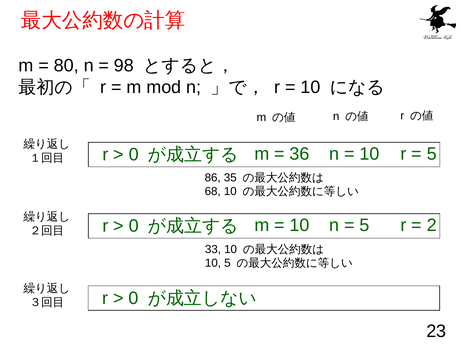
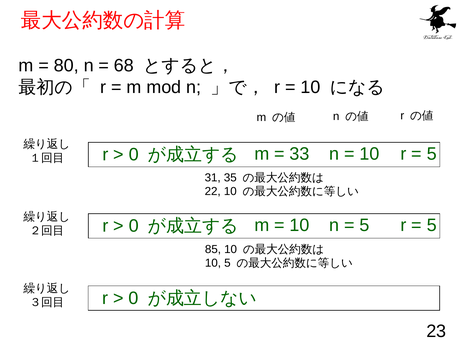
98: 98 -> 68 (124, 66)
36: 36 -> 33 (300, 154)
86: 86 -> 31 (213, 177)
68: 68 -> 22 (213, 191)
2: 2 -> 5 (432, 225)
33: 33 -> 85 (213, 249)
